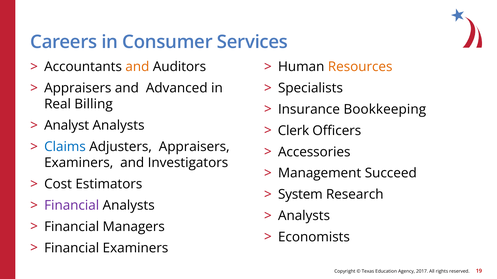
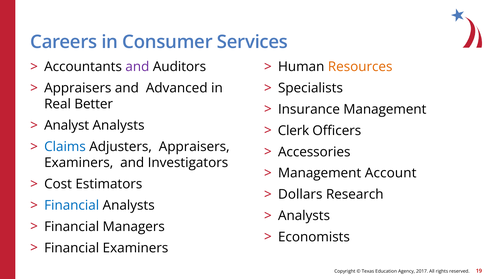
and colour: orange -> purple (137, 67)
Billing: Billing -> Better (94, 104)
Insurance Bookkeeping: Bookkeeping -> Management (385, 110)
Succeed: Succeed -> Account (391, 174)
System: System -> Dollars (300, 195)
Financial colour: purple -> blue (72, 206)
